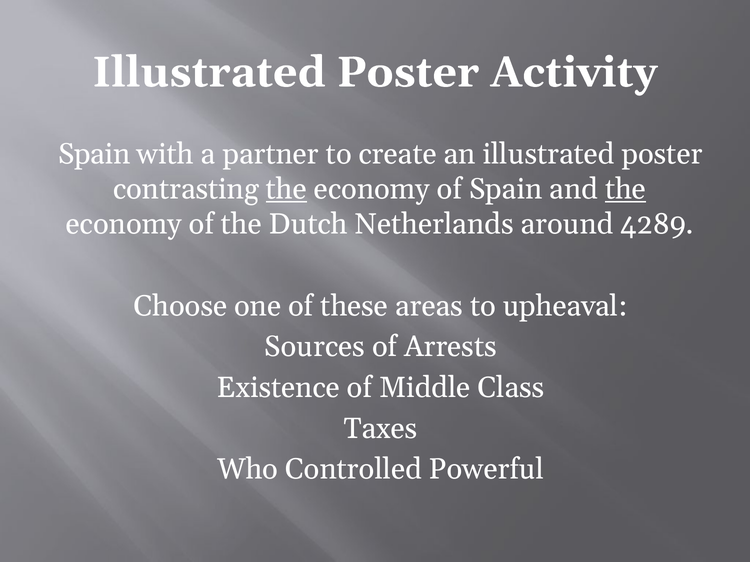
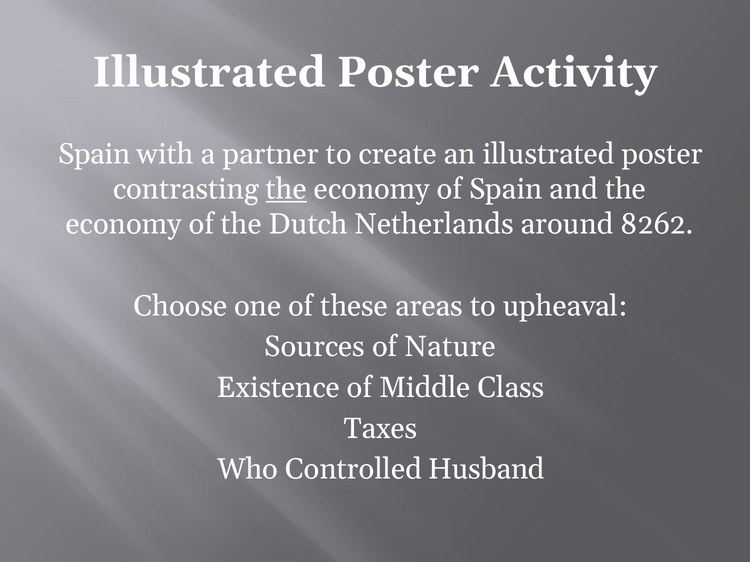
the underline: present -> none (626, 190)
4289: 4289 -> 8262 (657, 225)
Arrests: Arrests -> Nature (450, 347)
Powerful: Powerful -> Husband (487, 470)
